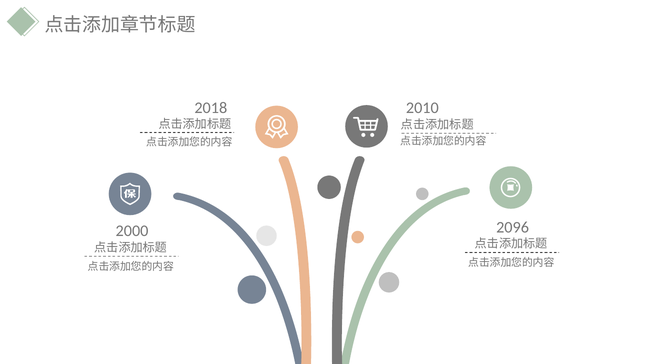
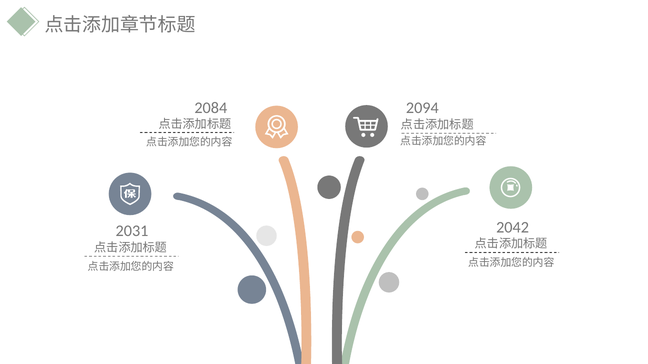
2018: 2018 -> 2084 (211, 108)
2010: 2010 -> 2094 (422, 108)
2096: 2096 -> 2042 (513, 228)
2000: 2000 -> 2031 (132, 231)
